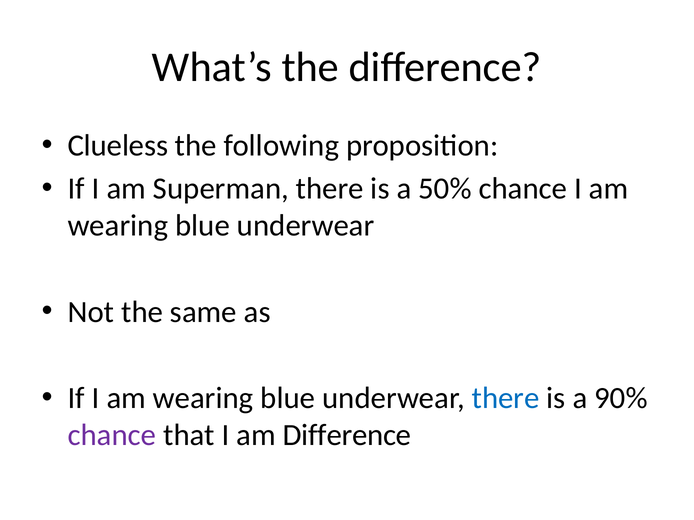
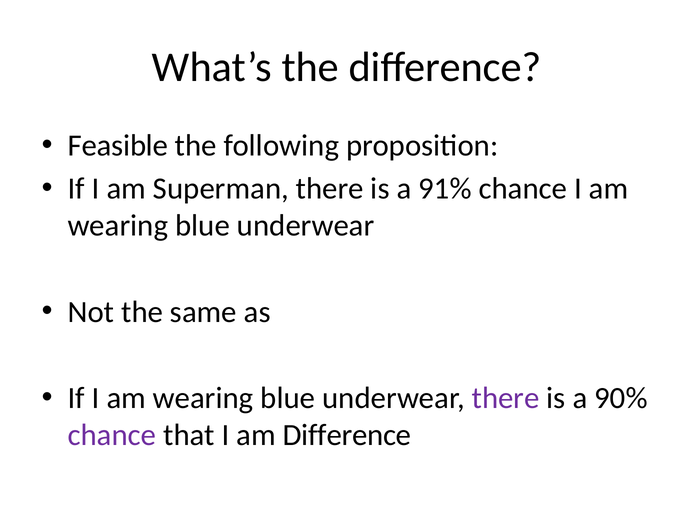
Clueless: Clueless -> Feasible (118, 146)
50%: 50% -> 91% (445, 189)
there colour: blue -> purple (506, 399)
